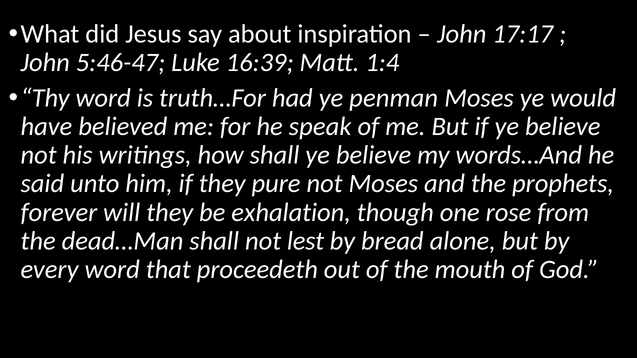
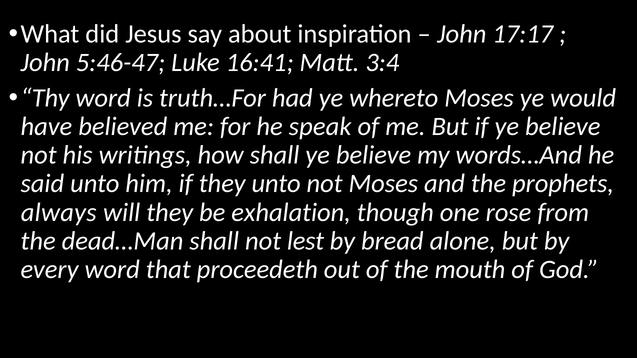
16:39: 16:39 -> 16:41 (260, 63)
1:4: 1:4 -> 3:4 (382, 63)
penman: penman -> whereto (394, 98)
they pure: pure -> unto (276, 184)
forever: forever -> always (59, 212)
